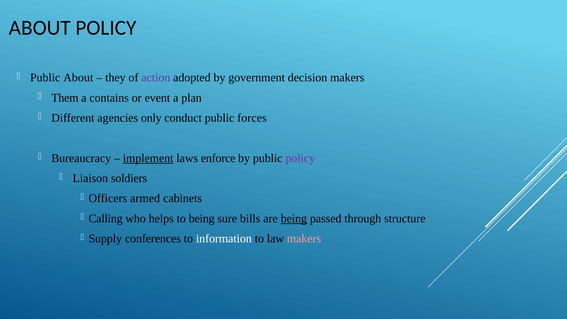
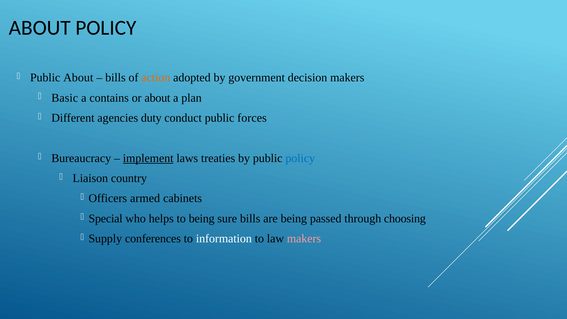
they: they -> bills (115, 78)
action colour: purple -> orange (156, 78)
Them: Them -> Basic (65, 98)
or event: event -> about (157, 98)
only: only -> duty (151, 118)
enforce: enforce -> treaties (218, 158)
policy colour: purple -> blue (300, 158)
soldiers: soldiers -> country (129, 178)
Calling: Calling -> Special (106, 218)
being underline: present -> none (294, 218)
structure: structure -> choosing (405, 218)
